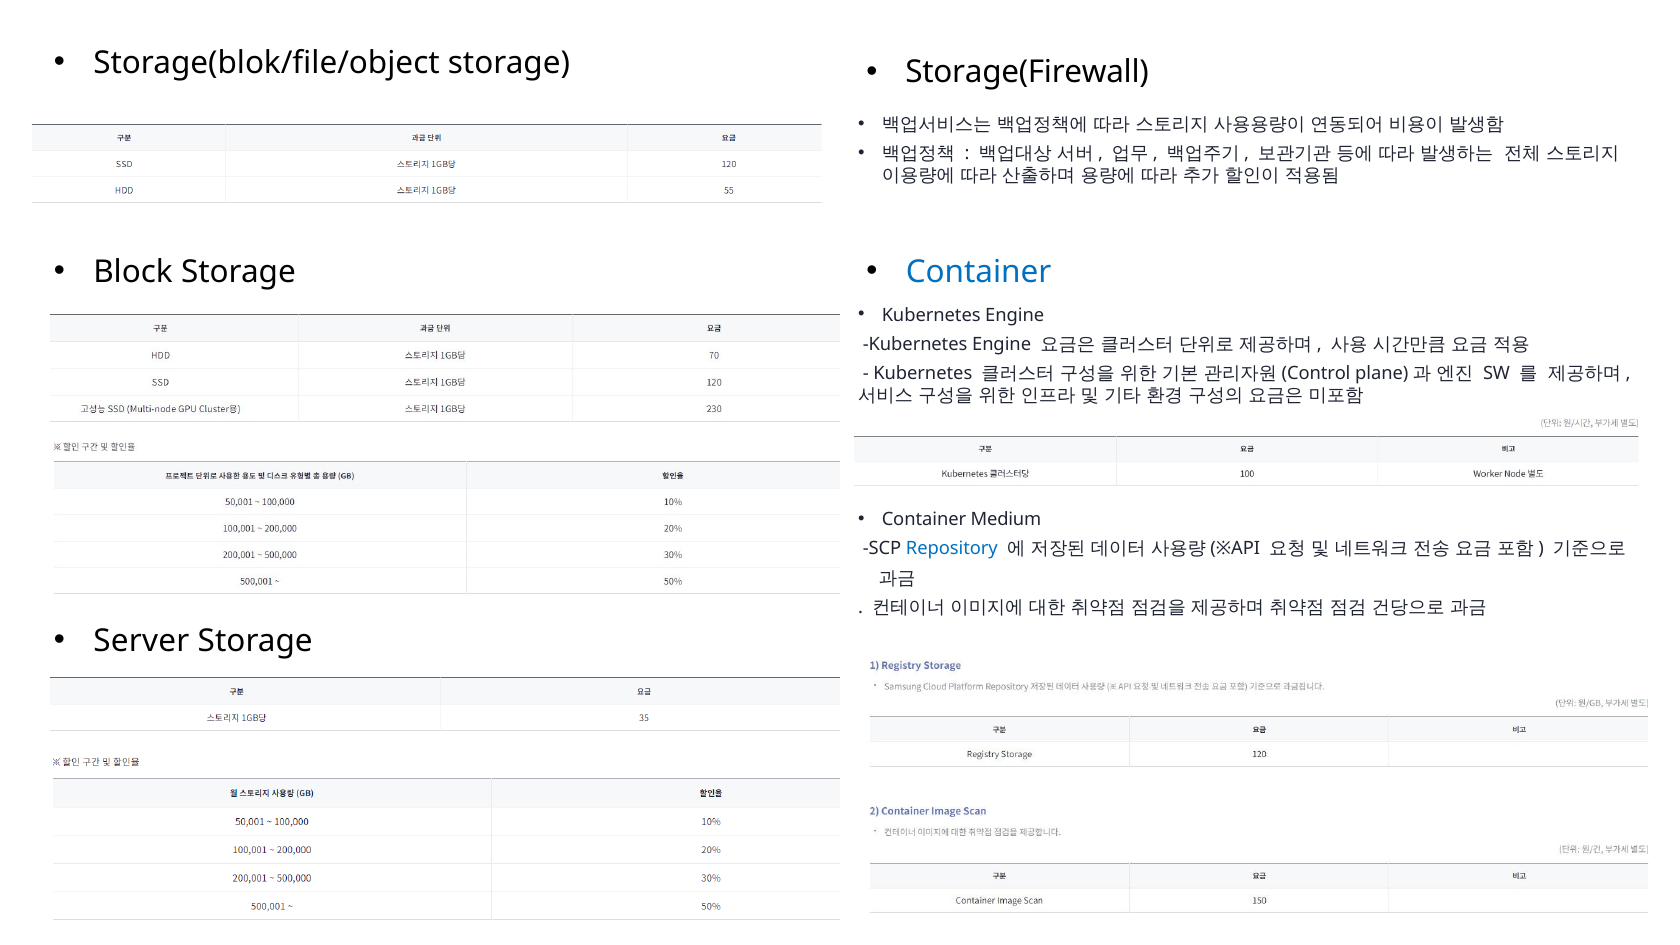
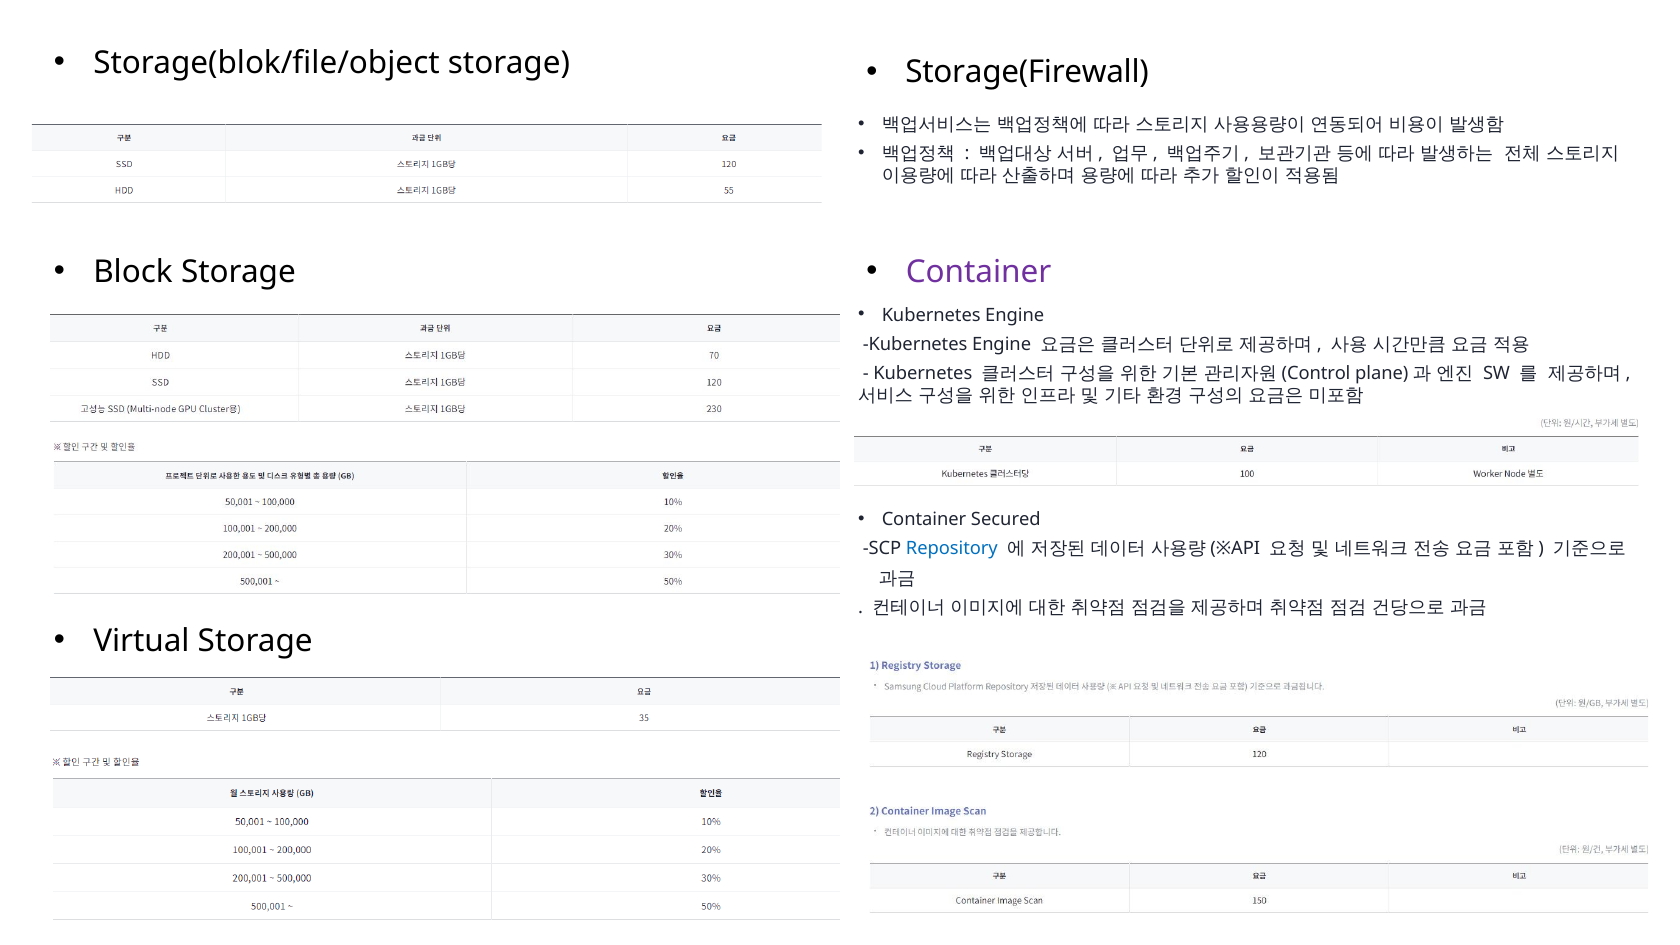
Container colour: blue -> purple (979, 272)
Medium: Medium -> Secured (1006, 520)
Server: Server -> Virtual (141, 641)
